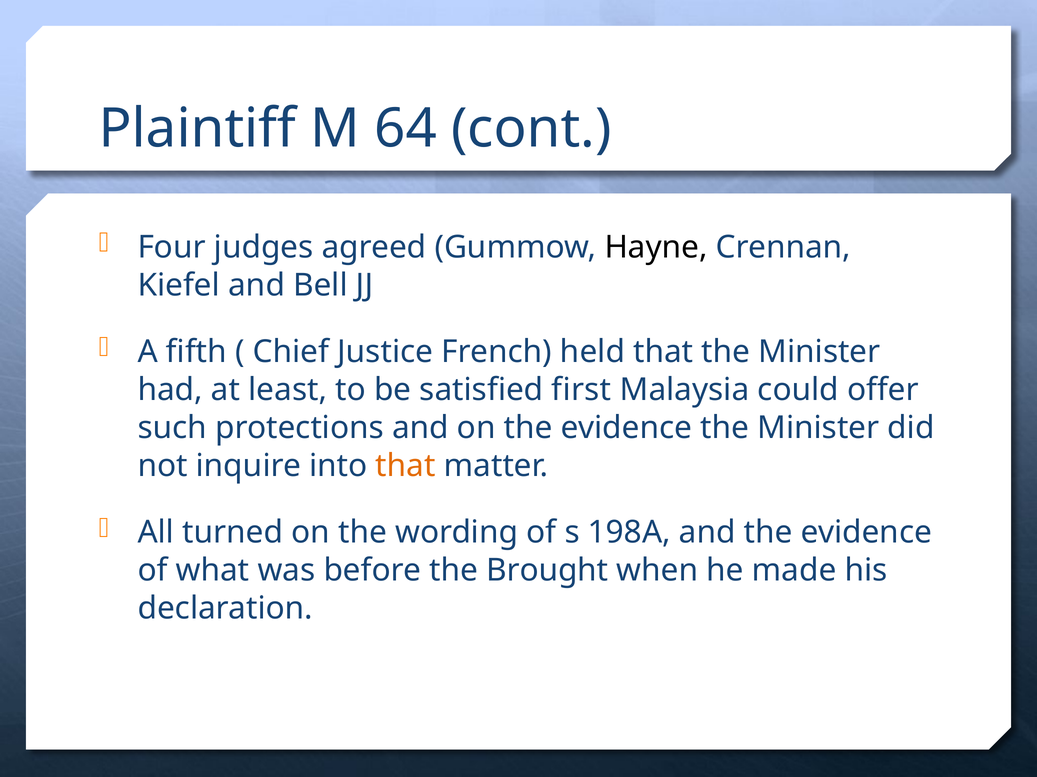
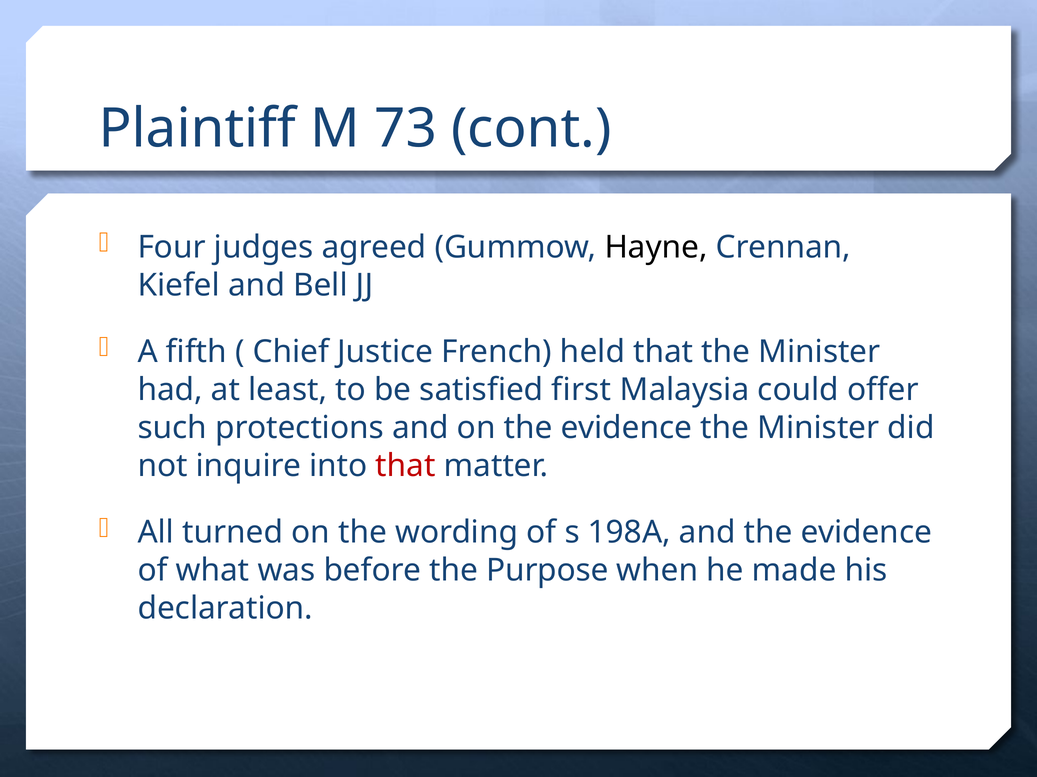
64: 64 -> 73 (405, 129)
that colour: orange -> red (406, 466)
Brought: Brought -> Purpose (547, 571)
